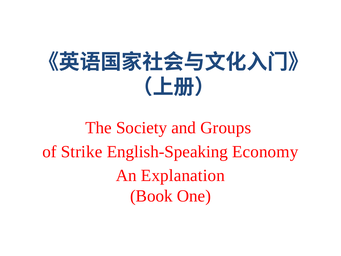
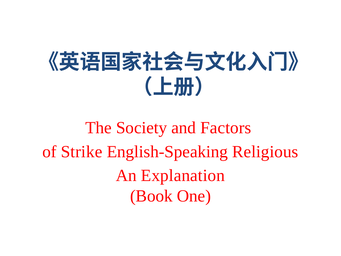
Groups: Groups -> Factors (226, 128)
Economy: Economy -> Religious (265, 152)
